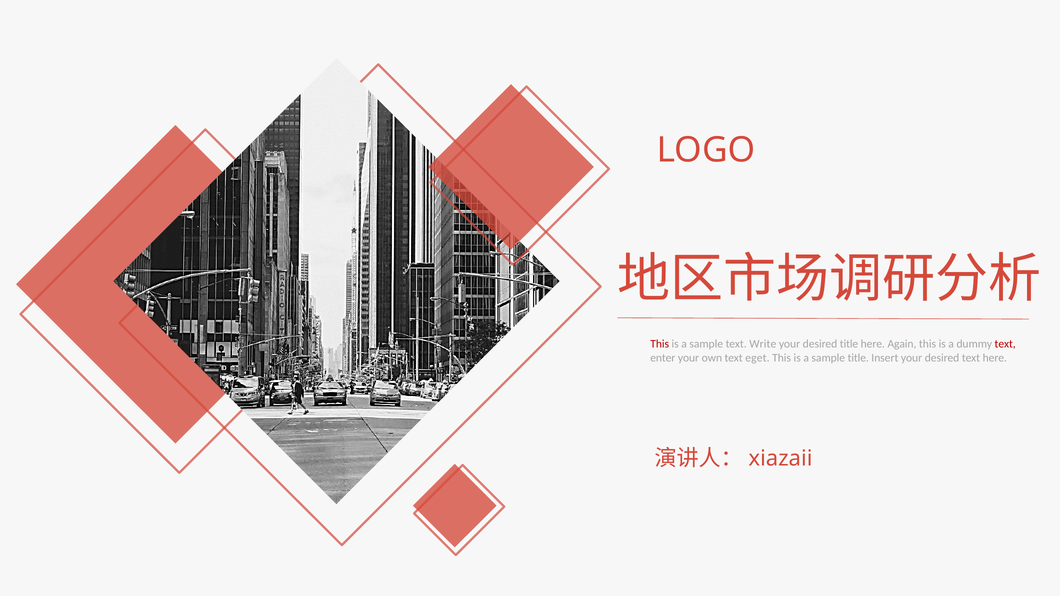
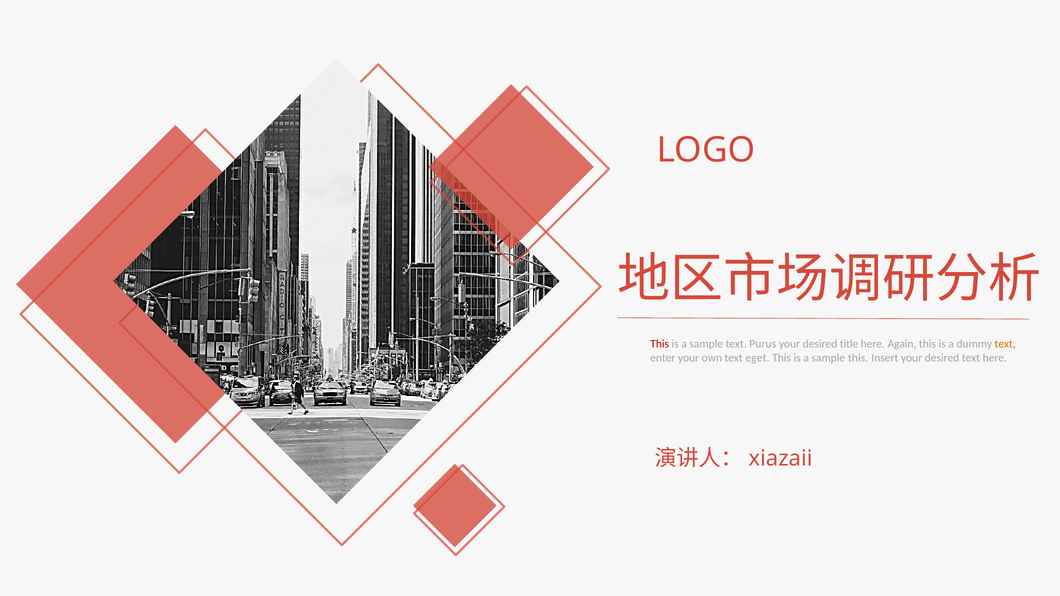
Write: Write -> Purus (763, 344)
text colour: red -> orange (1005, 344)
sample title: title -> this (858, 358)
